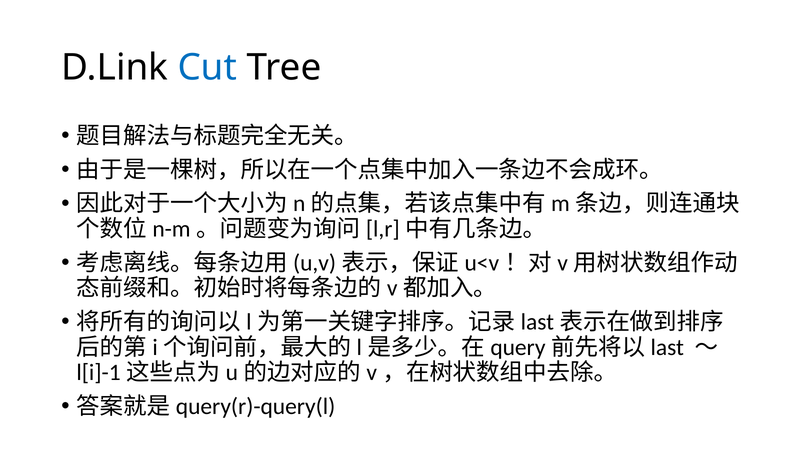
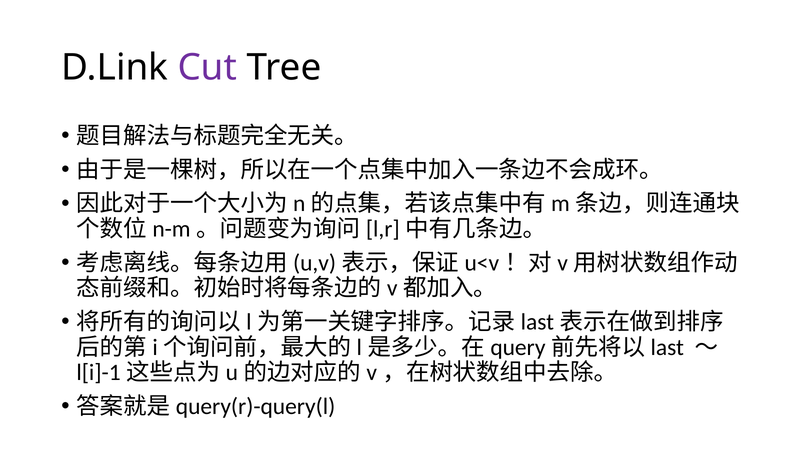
Cut colour: blue -> purple (207, 68)
